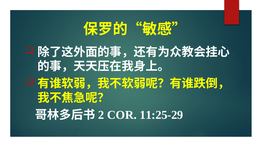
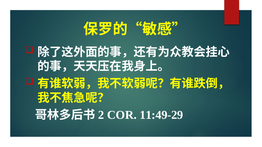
11:25-29: 11:25-29 -> 11:49-29 (161, 115)
